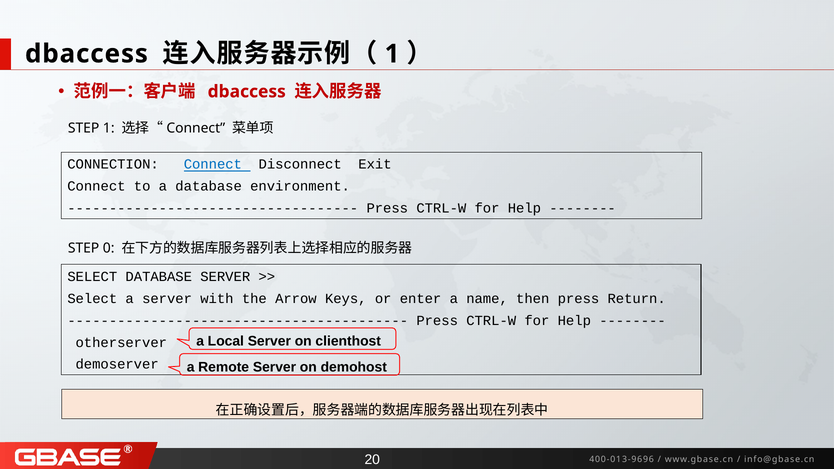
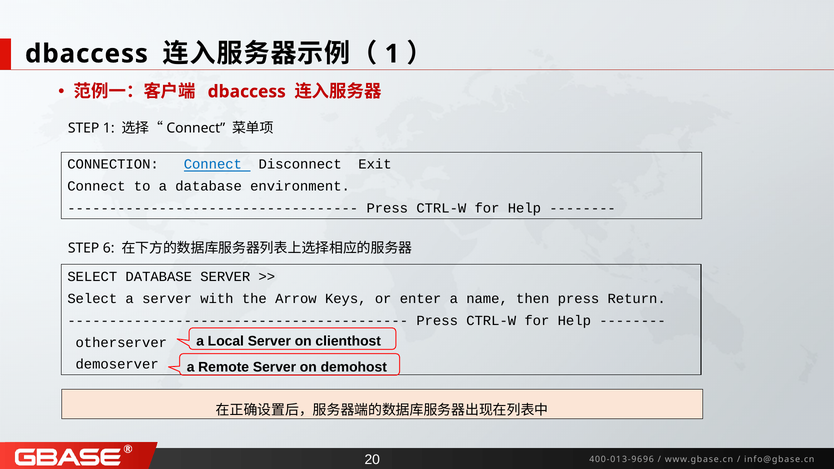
0: 0 -> 6 (109, 248)
